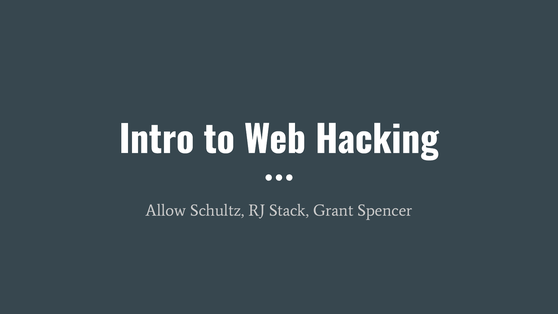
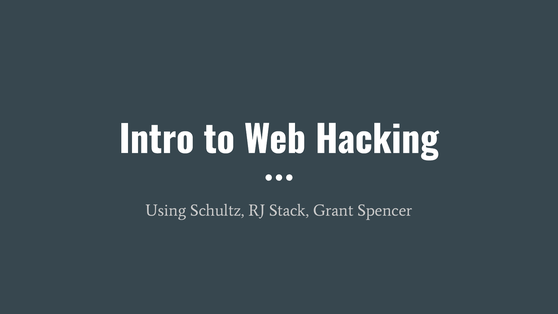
Allow: Allow -> Using (166, 210)
